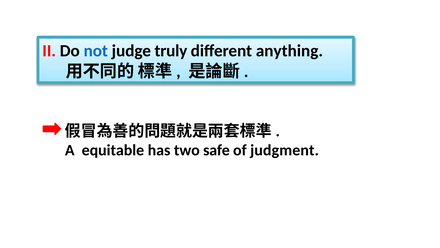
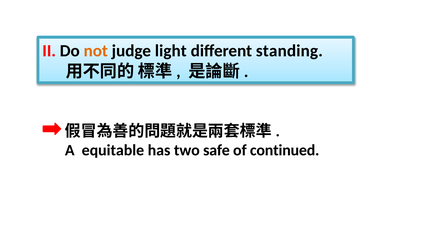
not colour: blue -> orange (96, 51)
truly: truly -> light (171, 51)
anything: anything -> standing (289, 51)
judgment: judgment -> continued (285, 150)
